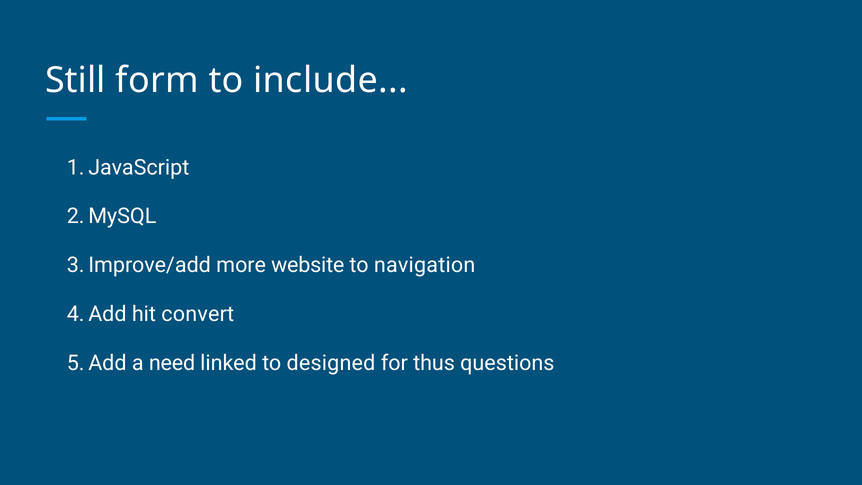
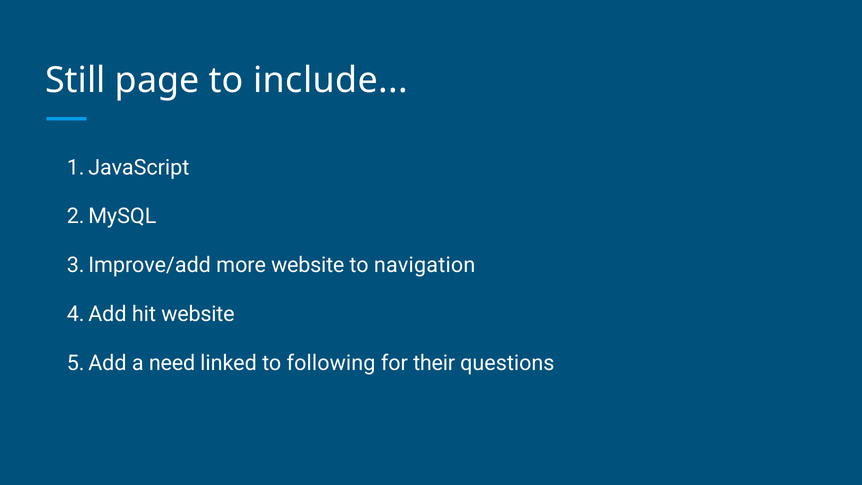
form: form -> page (157, 80)
hit convert: convert -> website (198, 314)
designed: designed -> following (331, 363)
thus: thus -> their (434, 363)
